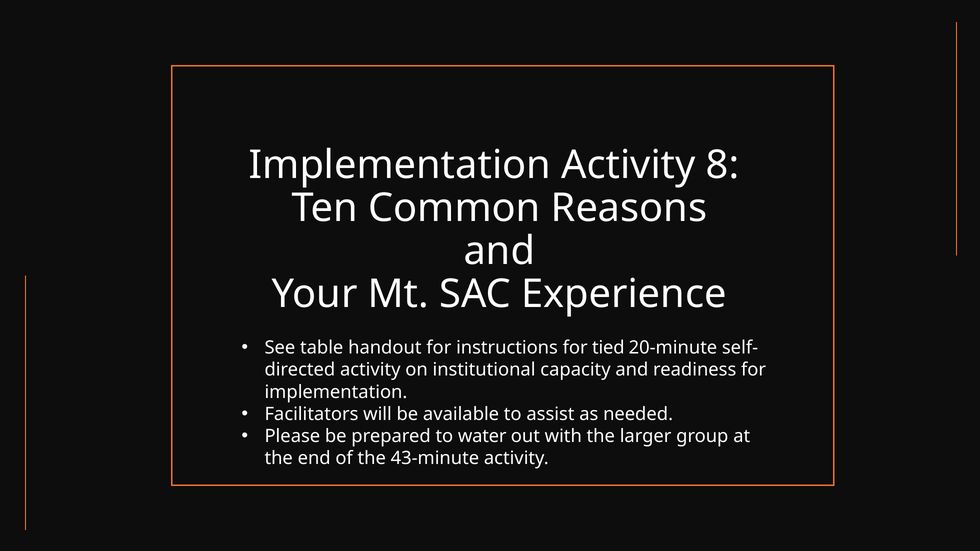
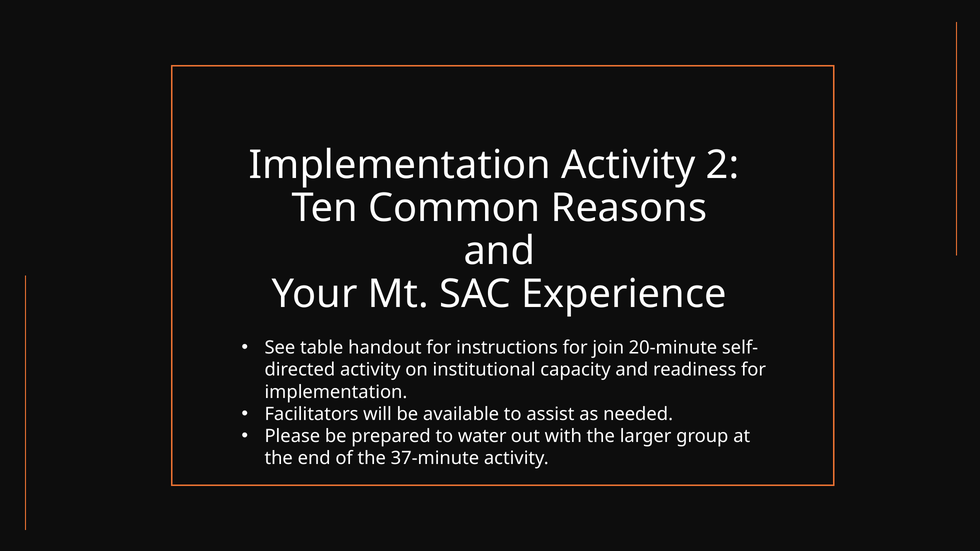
8: 8 -> 2 (723, 165)
tied: tied -> join (608, 348)
43-minute: 43-minute -> 37-minute (435, 458)
